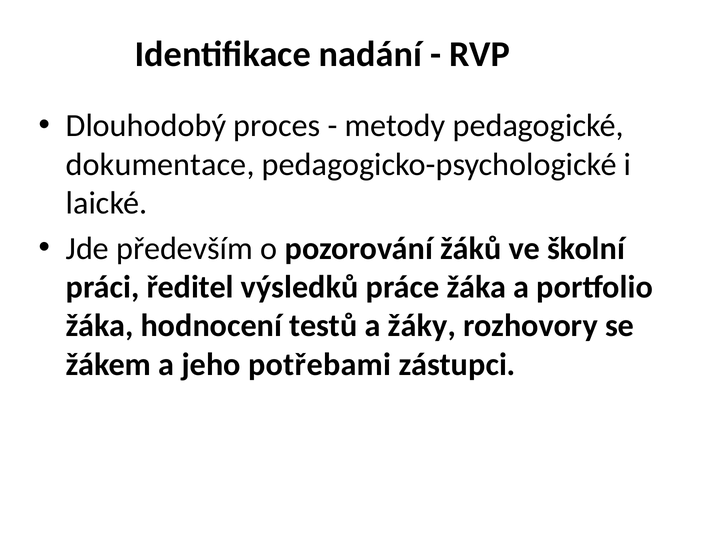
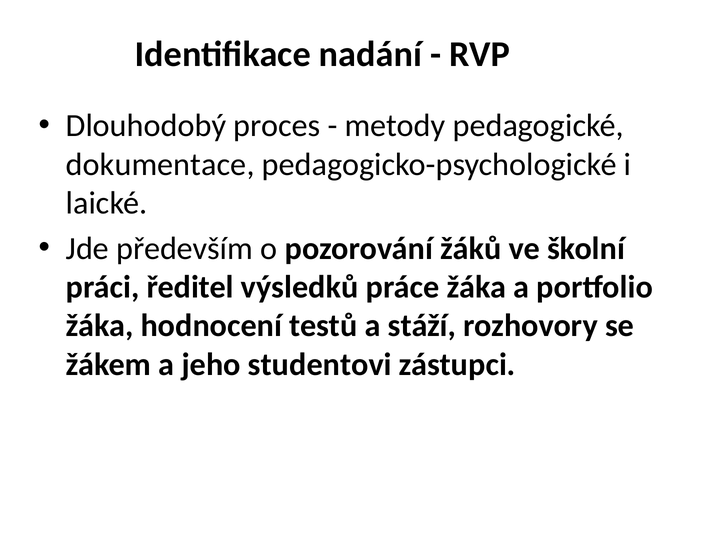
žáky: žáky -> stáží (422, 326)
potřebami: potřebami -> studentovi (320, 364)
